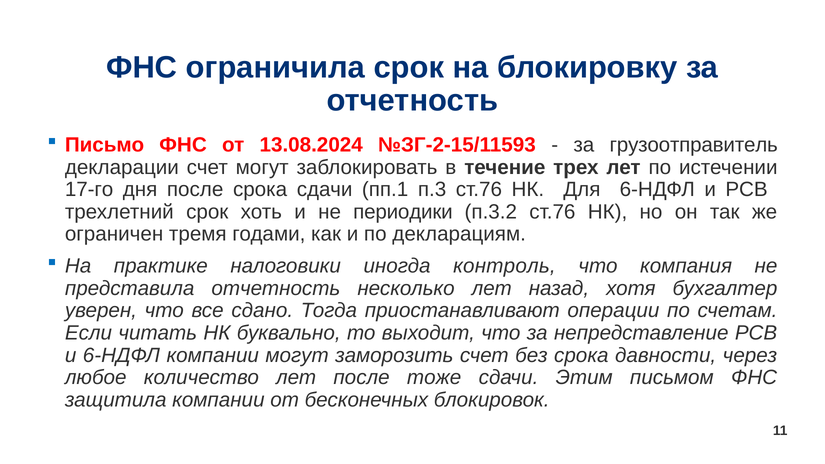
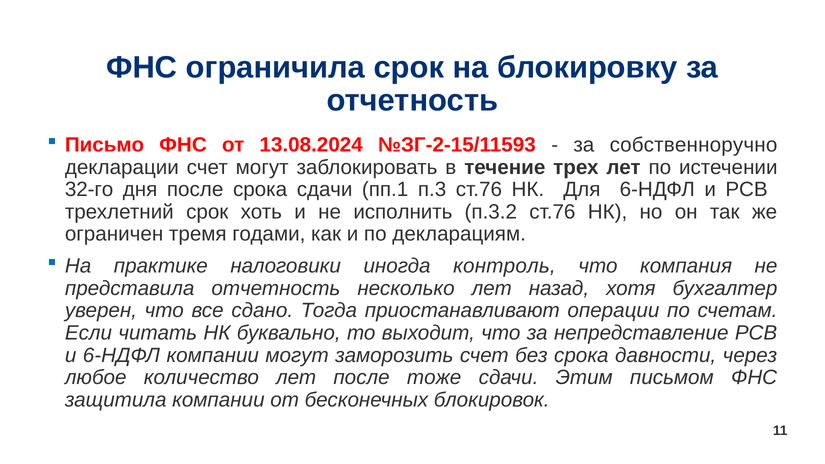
грузоотправитель: грузоотправитель -> собственноручно (694, 145)
17-го: 17-го -> 32-го (89, 190)
периодики: периодики -> исполнить (403, 212)
